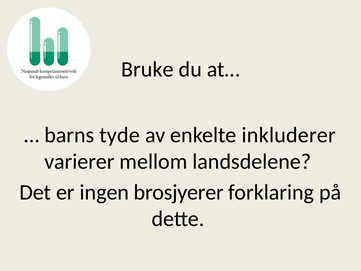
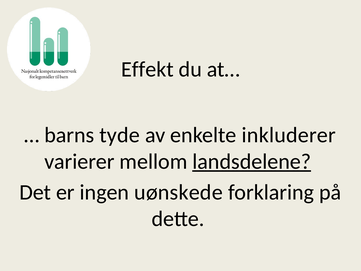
Bruke: Bruke -> Effekt (147, 69)
landsdelene underline: none -> present (252, 161)
brosjyerer: brosjyerer -> uønskede (178, 192)
